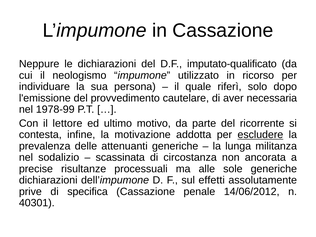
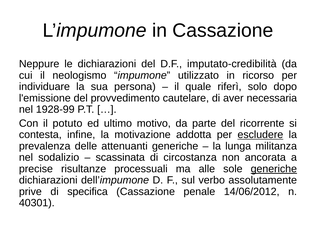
imputato-qualificato: imputato-qualificato -> imputato-credibilità (232, 64)
1978-99: 1978-99 -> 1928-99 (55, 109)
lettore: lettore -> potuto (67, 123)
generiche underline: none -> present (274, 169)
effetti: effetti -> verbo (212, 180)
